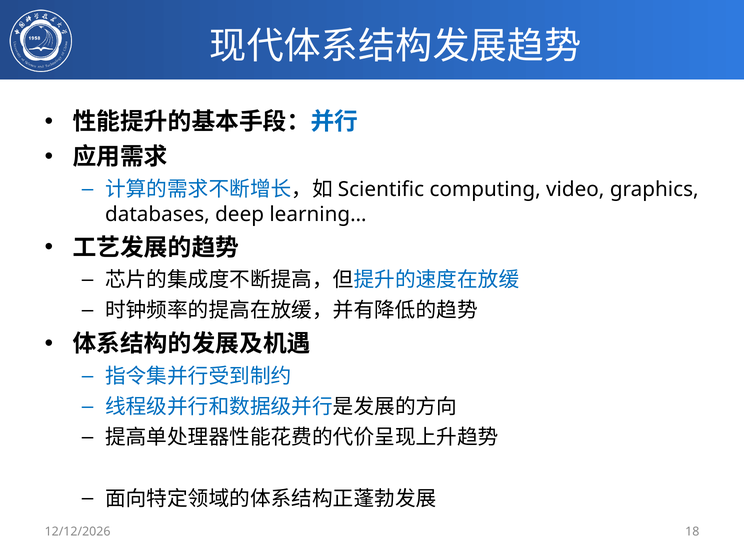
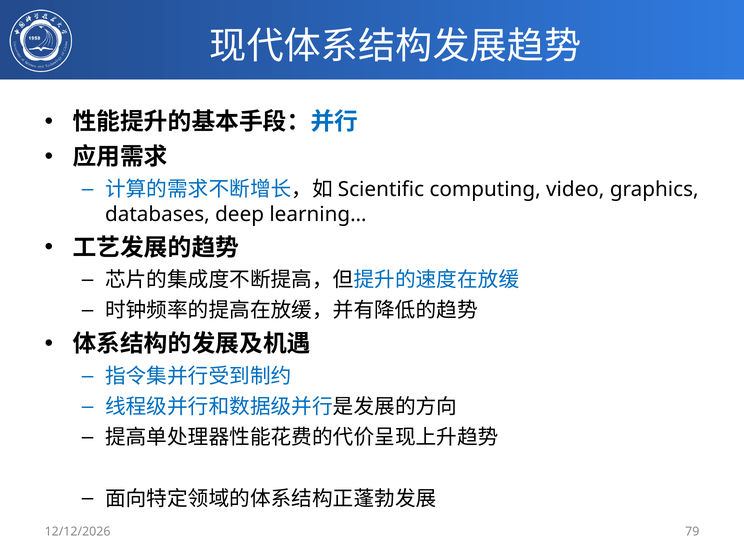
18: 18 -> 79 (692, 532)
